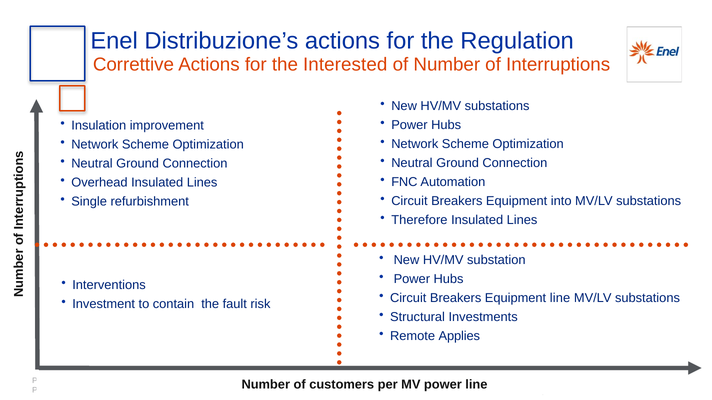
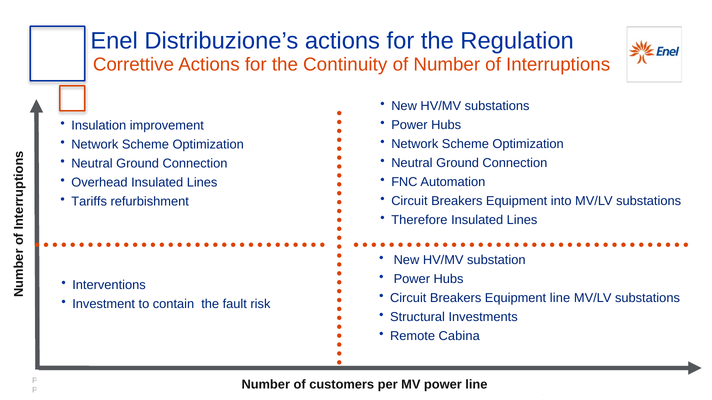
Interested: Interested -> Continuity (345, 64)
Single: Single -> Tariffs (89, 202)
Applies: Applies -> Cabina (459, 336)
